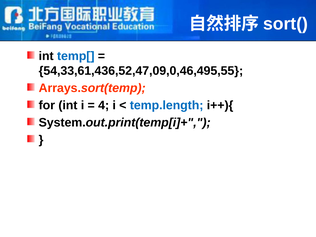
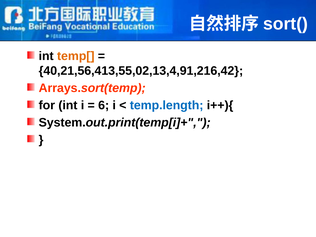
temp[ colour: blue -> orange (76, 56)
54,33,61,436,52,47,09,0,46,495,55: 54,33,61,436,52,47,09,0,46,495,55 -> 40,21,56,413,55,02,13,4,91,216,42 (141, 71)
4: 4 -> 6 (104, 105)
